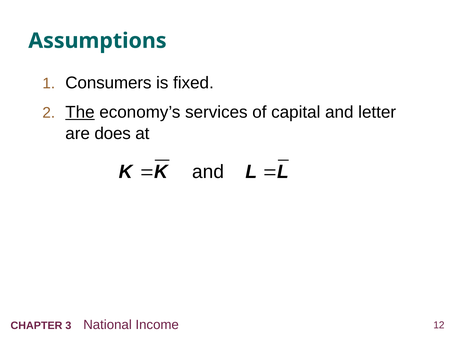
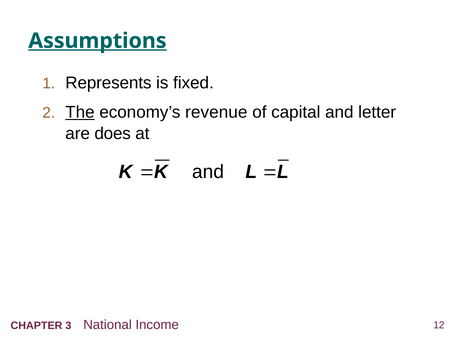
Assumptions underline: none -> present (97, 41)
Consumers: Consumers -> Represents (108, 83)
services: services -> revenue (216, 112)
